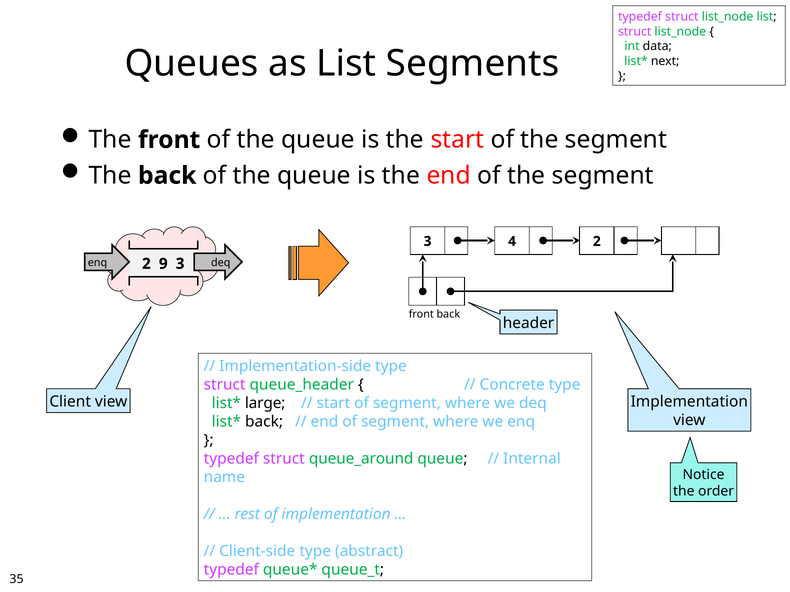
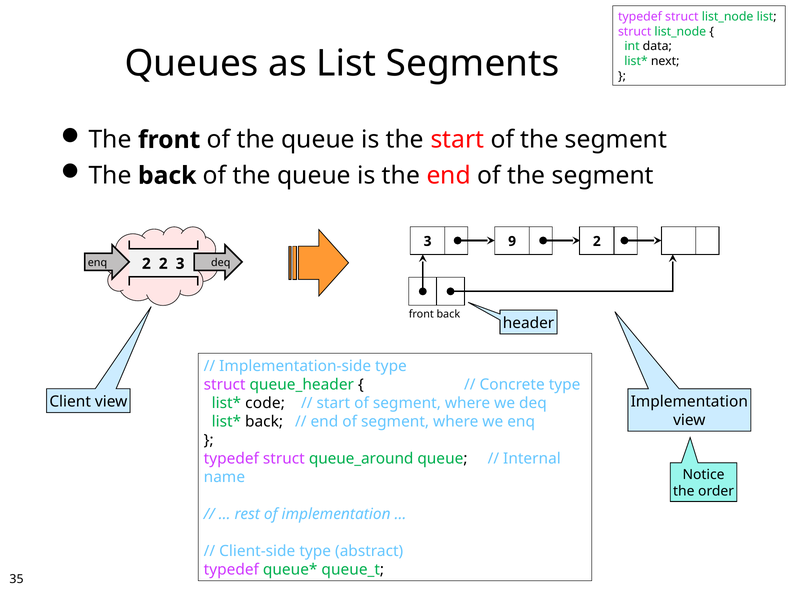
4: 4 -> 9 (512, 242)
2 9: 9 -> 2 (163, 264)
large: large -> code (265, 404)
